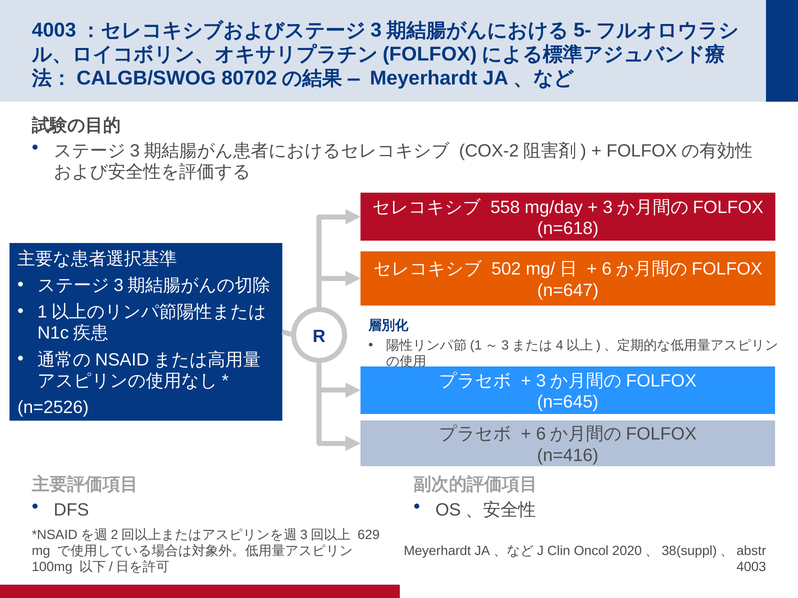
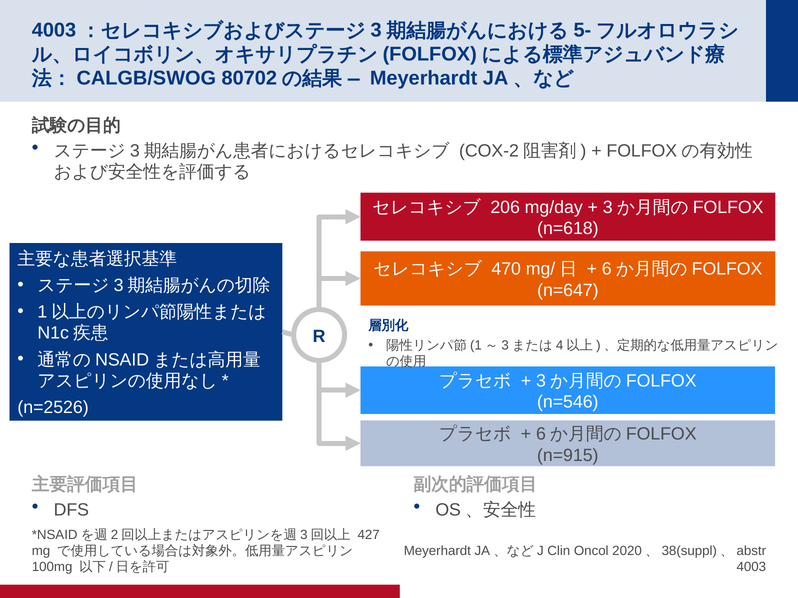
558: 558 -> 206 (505, 208)
502: 502 -> 470 (506, 269)
n=645: n=645 -> n=546 (568, 402)
n=416: n=416 -> n=915 (568, 456)
629: 629 -> 427 (369, 536)
